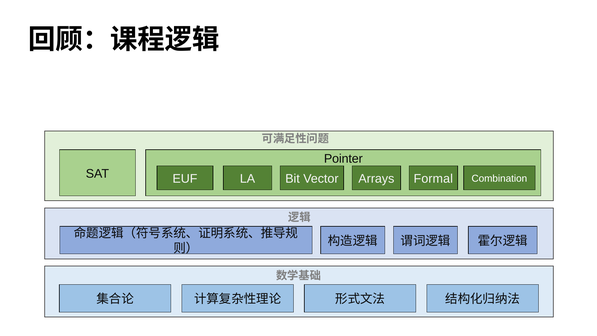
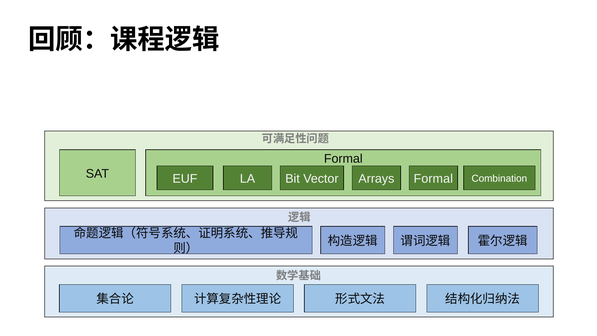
Pointer: Pointer -> Formal (343, 159)
